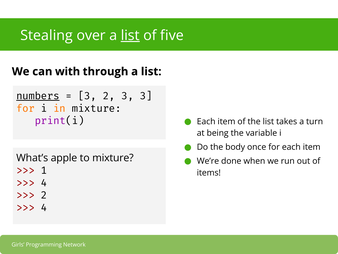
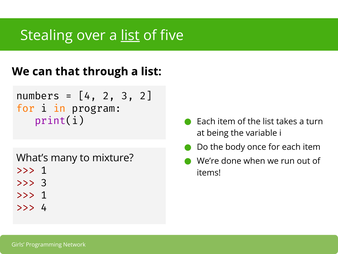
with: with -> that (67, 71)
numbers underline: present -> none (38, 96)
3: 3 -> 4 (87, 96)
3 3: 3 -> 2 (146, 96)
in mixture: mixture -> program (97, 108)
apple: apple -> many (64, 158)
4: 4 -> 3 (44, 183)
2: 2 -> 1 (44, 195)
